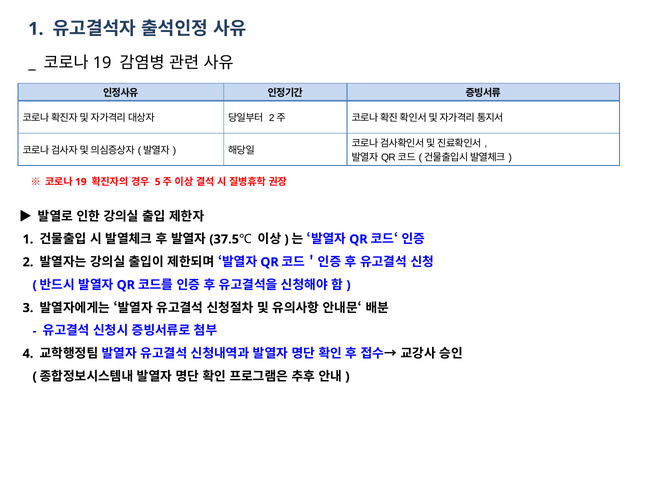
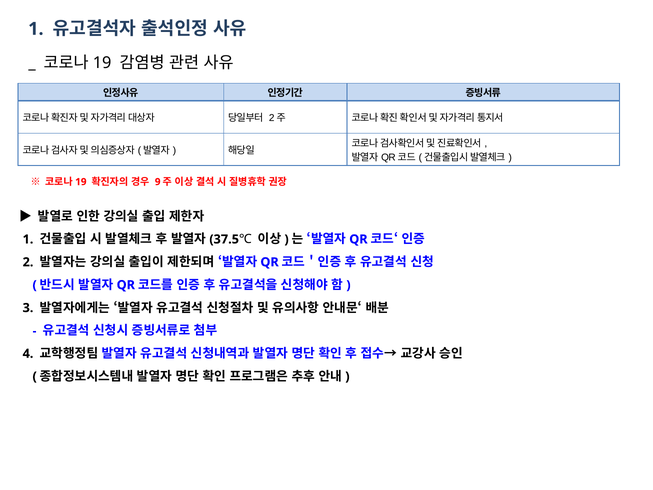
5: 5 -> 9 (158, 182)
